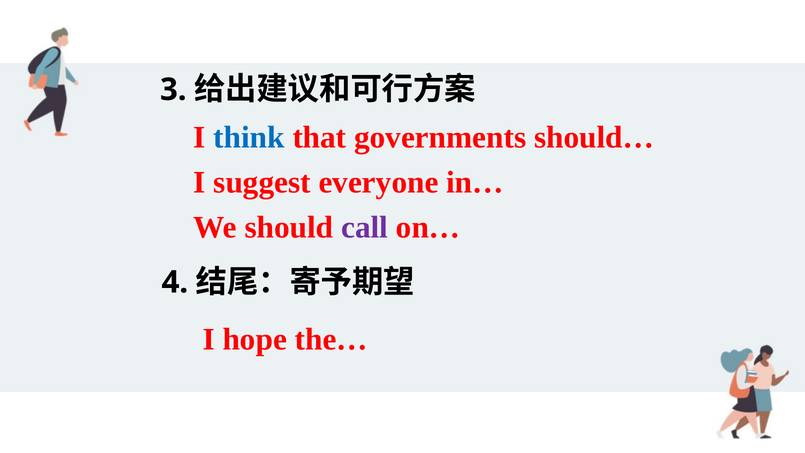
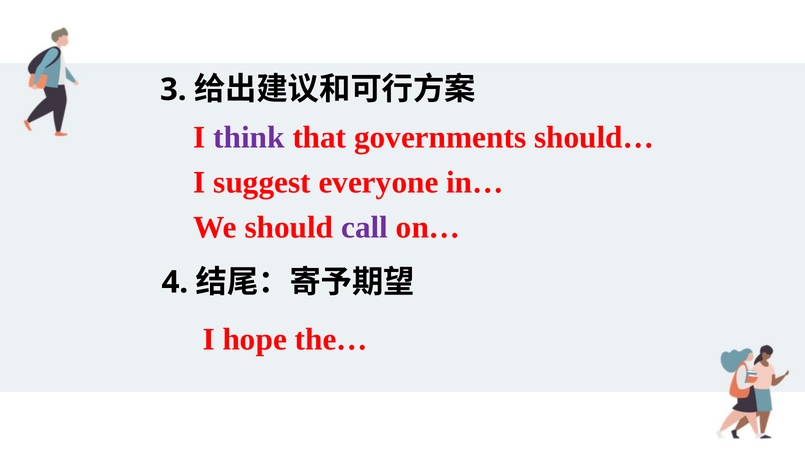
think colour: blue -> purple (249, 137)
